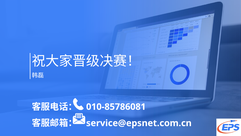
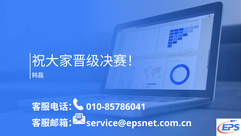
010-85786081: 010-85786081 -> 010-85786041 (116, 106)
